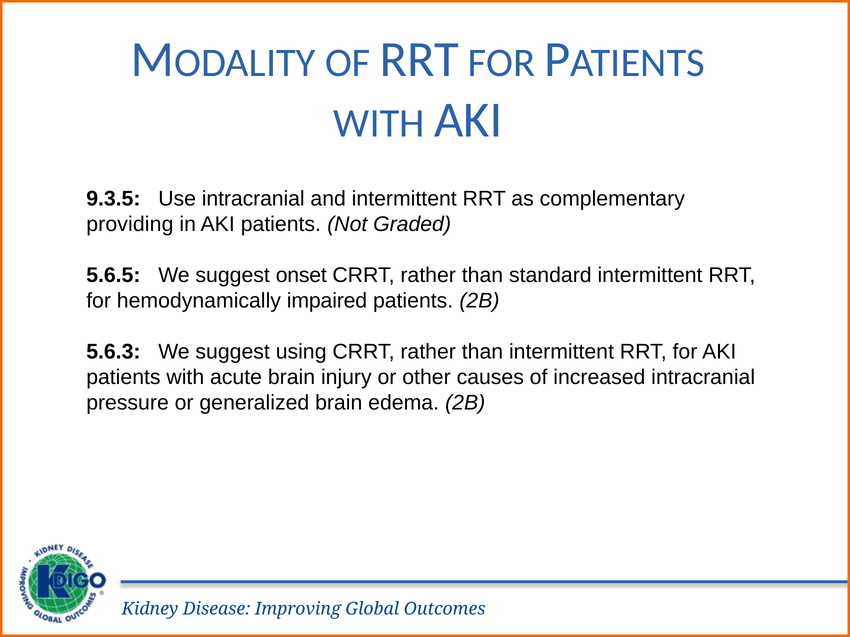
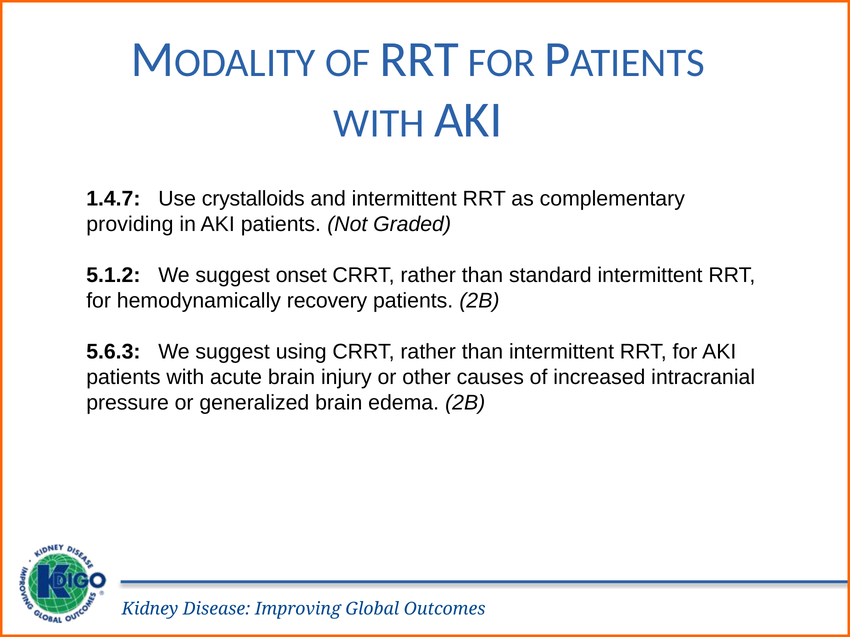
9.3.5: 9.3.5 -> 1.4.7 (113, 199)
Use intracranial: intracranial -> crystalloids (253, 199)
5.6.5: 5.6.5 -> 5.1.2 (113, 276)
impaired: impaired -> recovery (327, 301)
